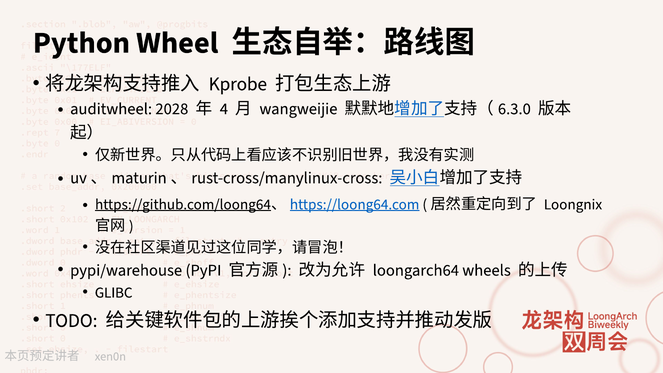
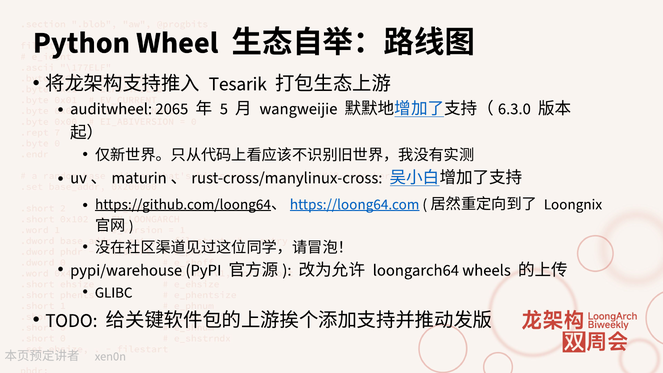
Kprobe: Kprobe -> Tesarik (238, 84)
2028: 2028 -> 2065 (172, 109)
4: 4 -> 5 (224, 109)
